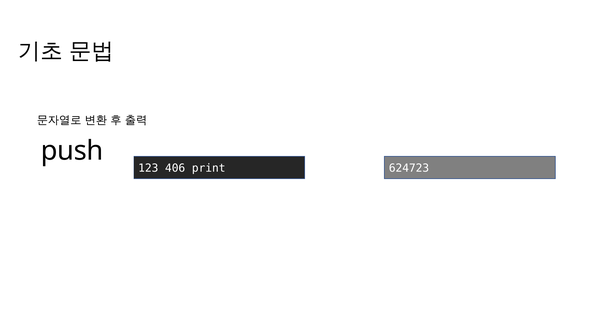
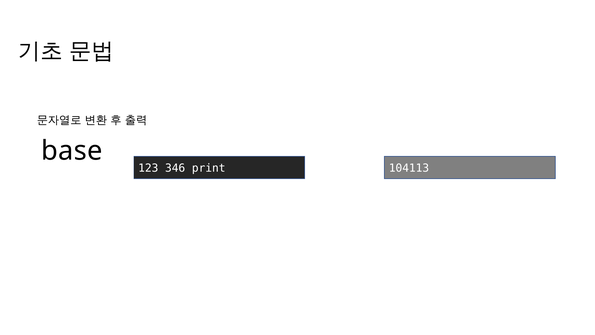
push: push -> base (72, 151)
406: 406 -> 346 (175, 168)
624723: 624723 -> 104113 (409, 168)
